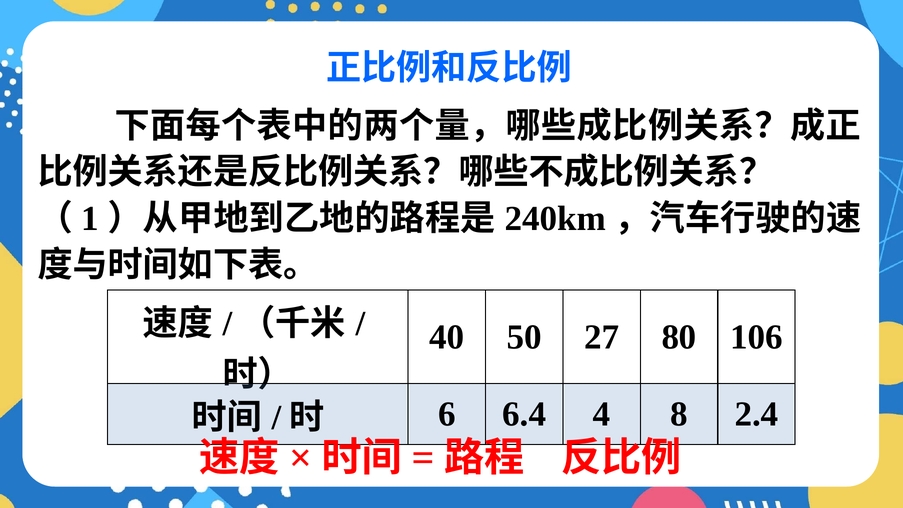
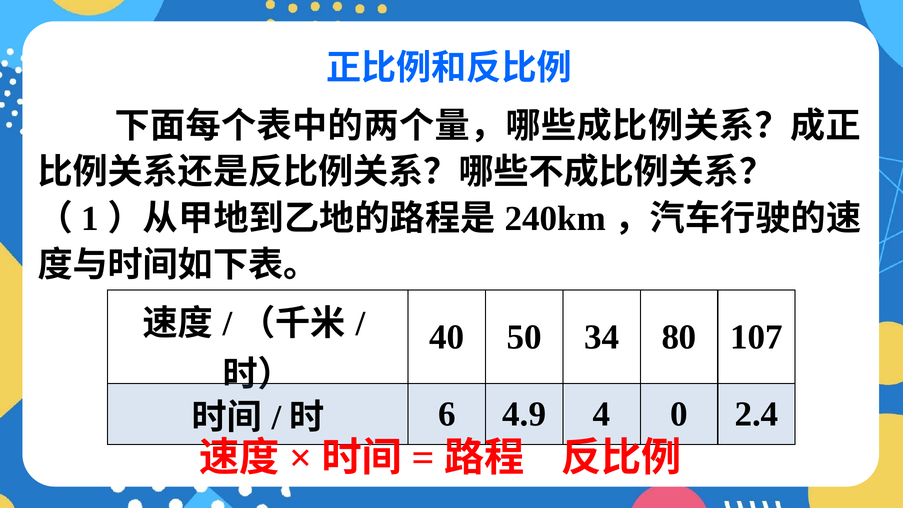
27: 27 -> 34 (602, 337)
106: 106 -> 107 (757, 337)
6.4: 6.4 -> 4.9 (524, 414)
8: 8 -> 0 (679, 414)
